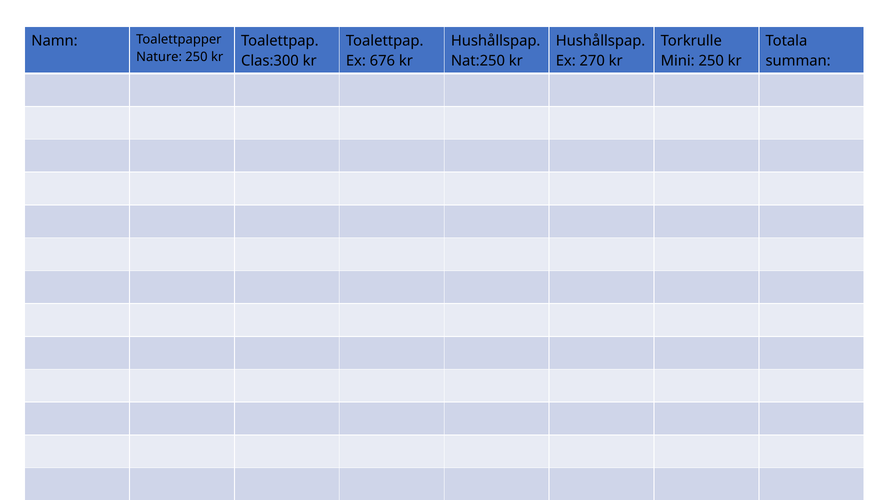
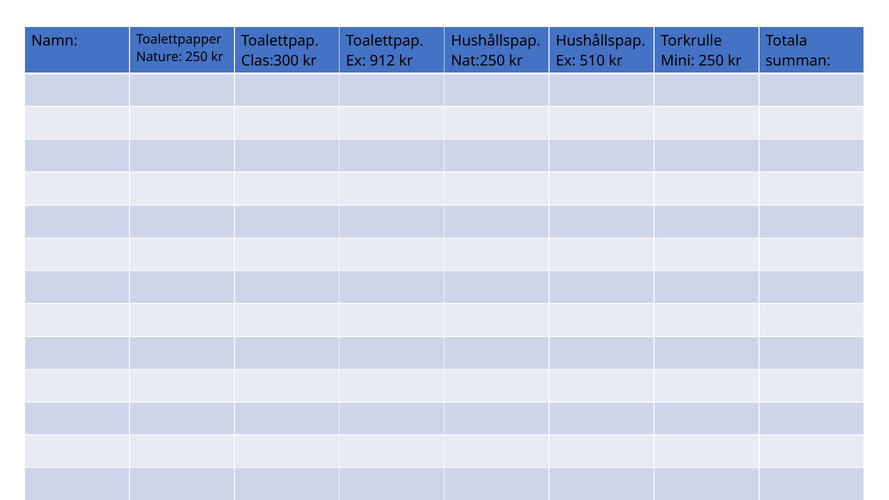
676: 676 -> 912 (382, 61)
270: 270 -> 510 (592, 61)
